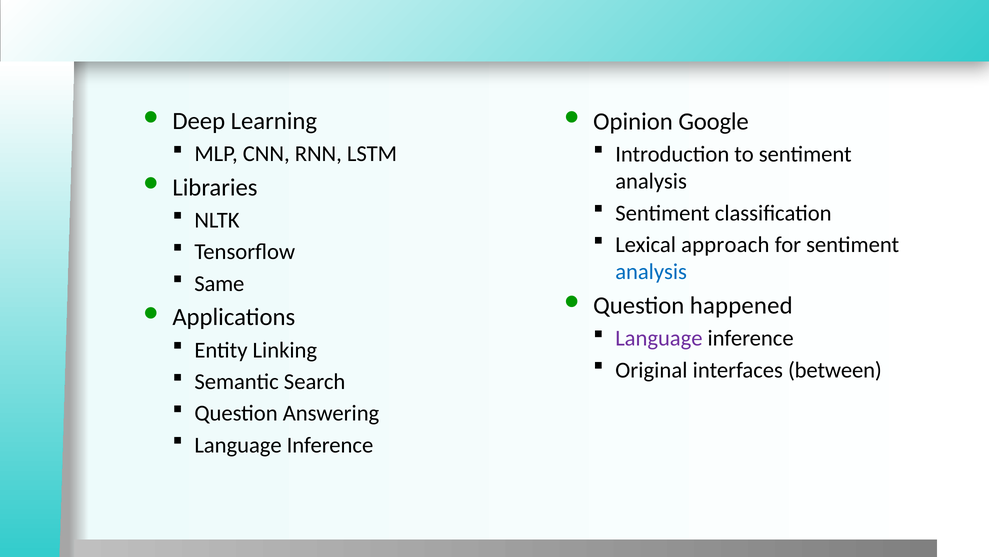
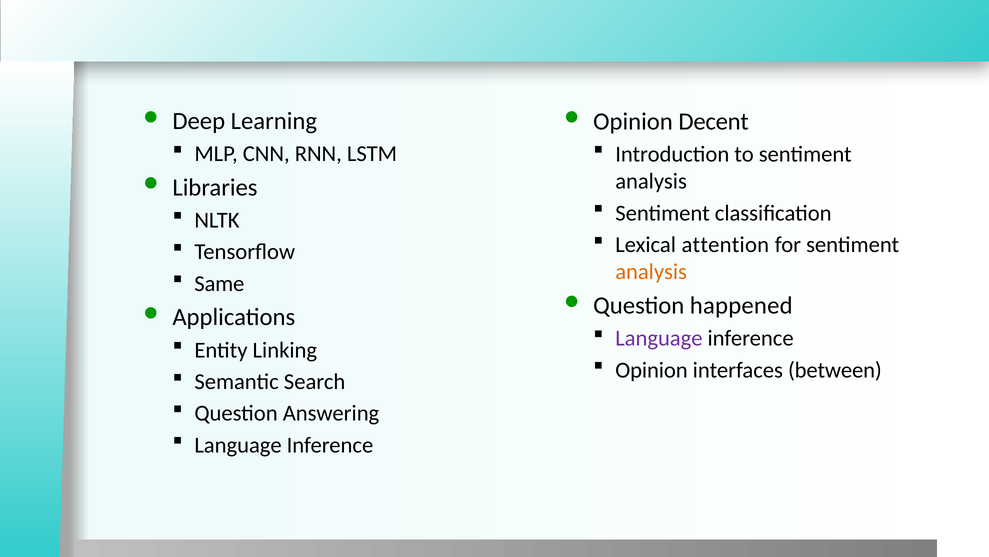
Google: Google -> Decent (714, 121)
approach: approach -> attention (725, 245)
analysis colour: blue -> orange (651, 272)
Original: Original -> Opinion (651, 370)
